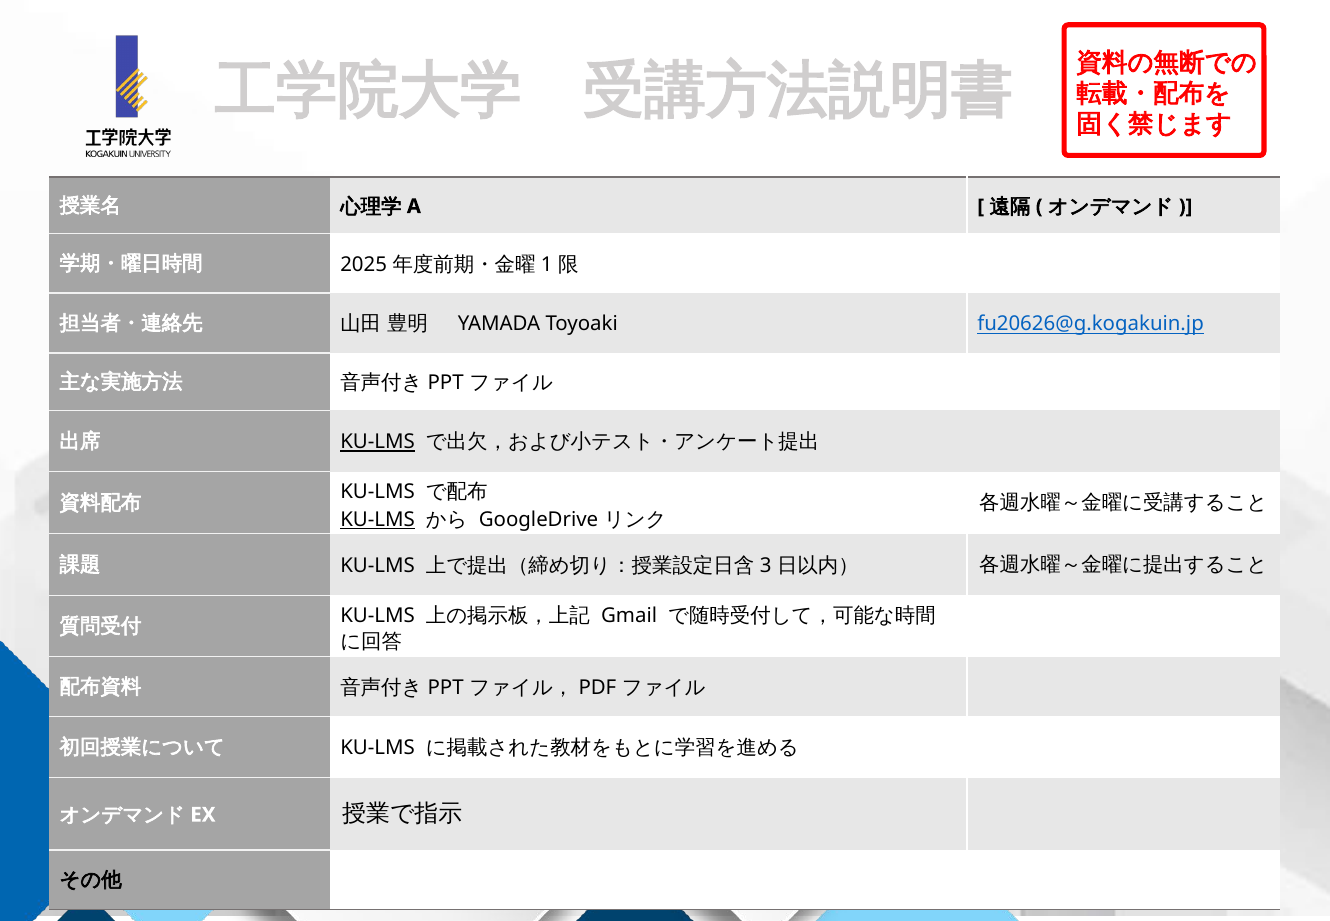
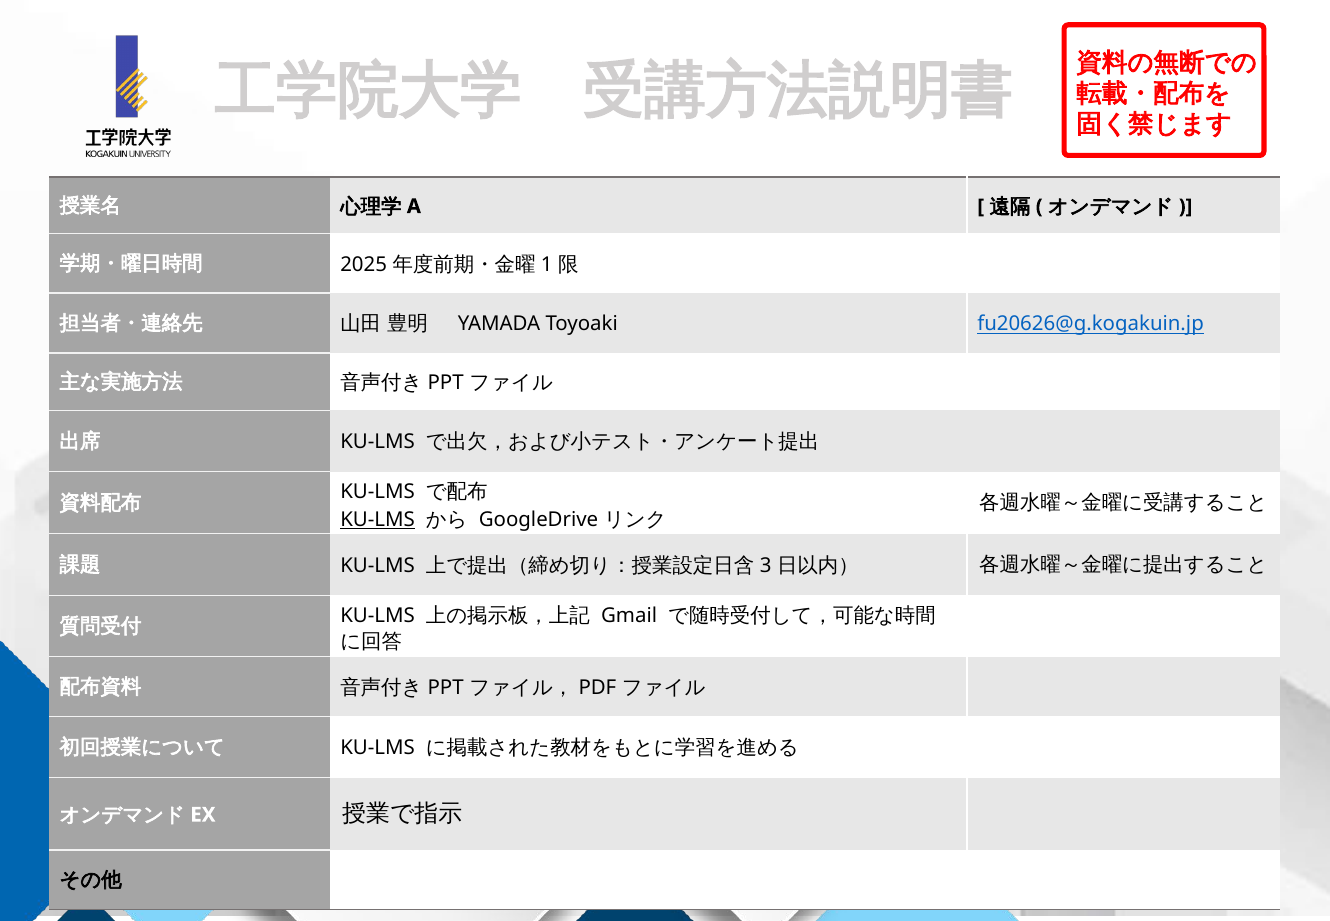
KU-LMS underline: present -> none (378, 442)
